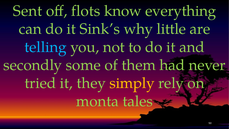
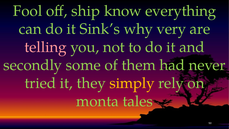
Sent: Sent -> Fool (28, 11)
flots: flots -> ship (86, 11)
little: little -> very (171, 29)
telling colour: light blue -> pink (45, 47)
